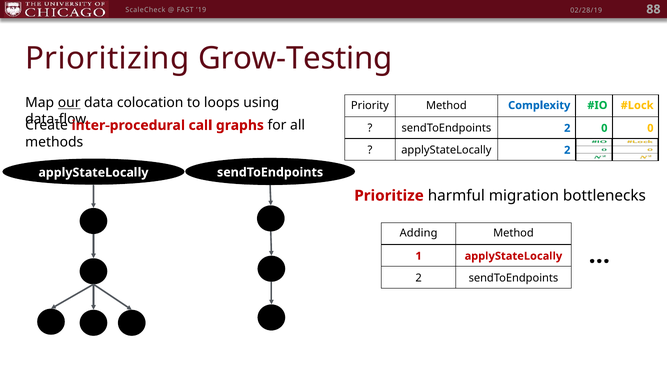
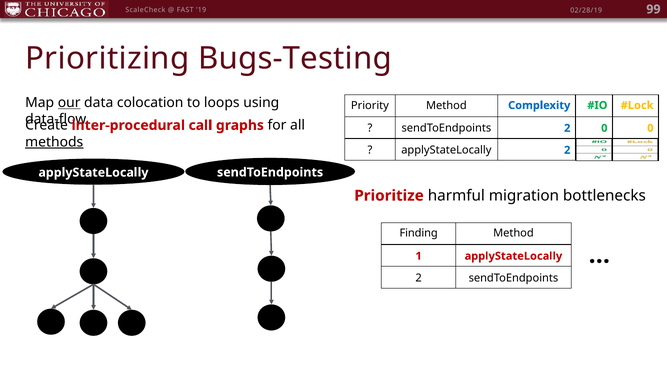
88: 88 -> 99 (653, 9)
Grow-Testing: Grow-Testing -> Bugs-Testing (295, 58)
methods underline: none -> present (54, 142)
Adding: Adding -> Finding (419, 233)
